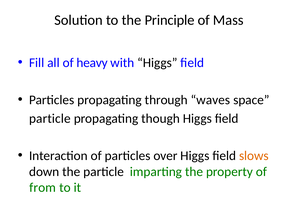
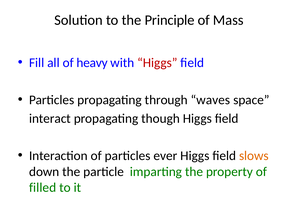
Higgs colour: black -> red (157, 63)
particle: particle -> interact (50, 118)
over: over -> ever (165, 155)
from: from -> filled (43, 187)
